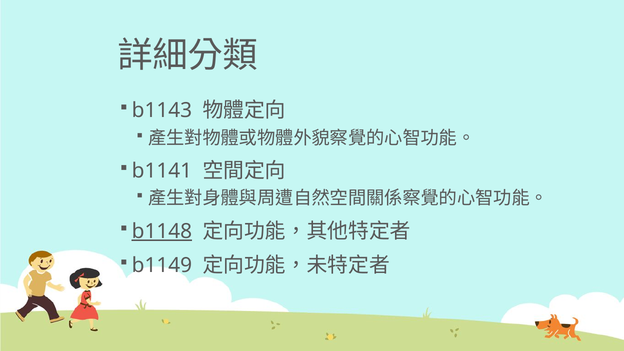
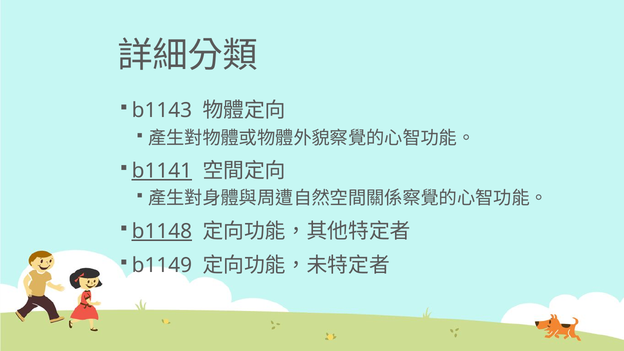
b1141 underline: none -> present (162, 171)
